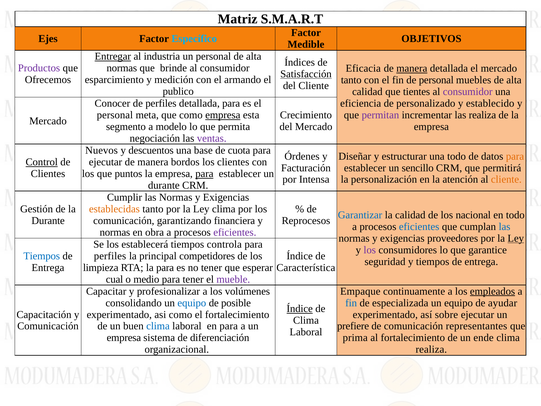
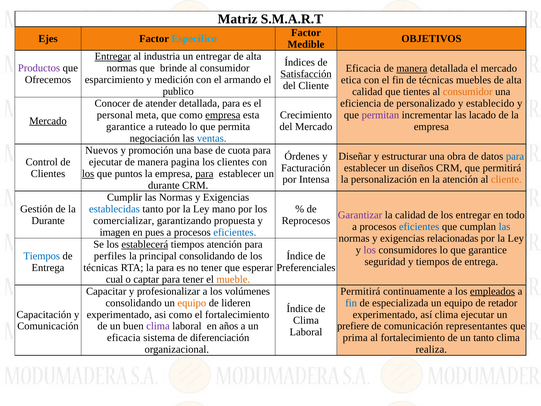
un personal: personal -> entregar (213, 56)
tanto: tanto -> etica (351, 80)
de personal: personal -> técnicas (436, 80)
consumidor colour: purple -> orange (468, 92)
de perfiles: perfiles -> atender (161, 103)
las realiza: realiza -> lacado (482, 115)
Mercado underline: none -> present (48, 121)
segmento: segmento -> garantice (126, 127)
modelo: modelo -> ruteado (171, 127)
ventas colour: purple -> blue (212, 138)
descuentos: descuentos -> promoción (151, 150)
una todo: todo -> obra (457, 156)
para colour: orange -> blue (515, 156)
Control underline: present -> none (42, 162)
bordos: bordos -> pagina (185, 162)
sencillo: sencillo -> diseños (418, 168)
los underline: none -> present (88, 174)
establecidas colour: orange -> blue (114, 209)
Ley clima: clima -> mano (224, 209)
Garantizar colour: blue -> purple (360, 215)
los nacional: nacional -> entregar (473, 215)
comunicación: comunicación -> comercializar (124, 221)
financiera: financiera -> propuesta (234, 221)
normas: normas -> imagen (115, 232)
obra: obra -> pues (155, 232)
eficientes colour: purple -> blue (235, 232)
proveedores: proveedores -> relacionadas (453, 238)
Ley underline: present -> none (516, 238)
establecerá underline: none -> present (145, 244)
tiempos controla: controla -> atención (224, 244)
principal competidores: competidores -> consolidando (207, 256)
limpieza: limpieza -> técnicas (101, 267)
Característica: Característica -> Preferenciales (306, 267)
medio: medio -> captar (146, 279)
mueble colour: purple -> orange (233, 279)
Empaque: Empaque -> Permitirá (360, 291)
equipo colour: blue -> orange (192, 303)
posible: posible -> lideren (236, 303)
ayudar: ayudar -> retador (503, 303)
Índice underline: present -> none (300, 309)
así sobre: sobre -> clima (446, 314)
clima colour: blue -> purple (158, 326)
en para: para -> años (229, 326)
empresa: empresa -> eficacia (124, 338)
un ende: ende -> tanto (484, 338)
